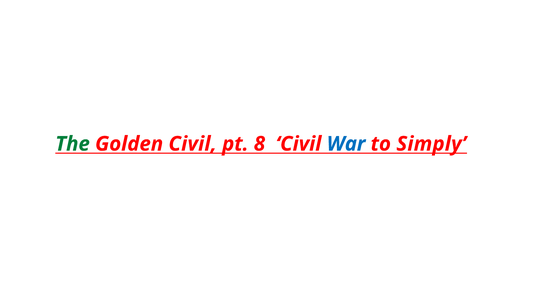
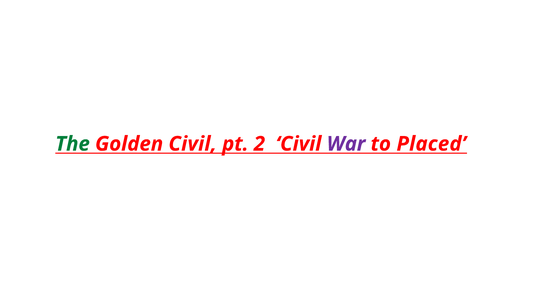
8: 8 -> 2 (259, 144)
War colour: blue -> purple (346, 144)
Simply: Simply -> Placed (431, 144)
